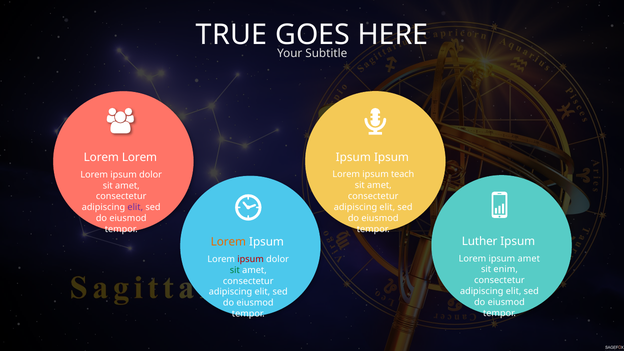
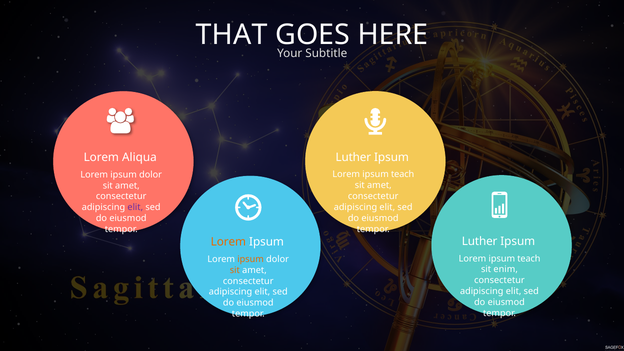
TRUE: TRUE -> THAT (232, 35)
Ipsum: Ipsum -> Luther (353, 157)
Lorem: Lorem -> Aliqua (139, 157)
amet: amet -> teach (529, 259)
ipsum colour: red -> orange (251, 259)
sit colour: green -> orange (235, 270)
